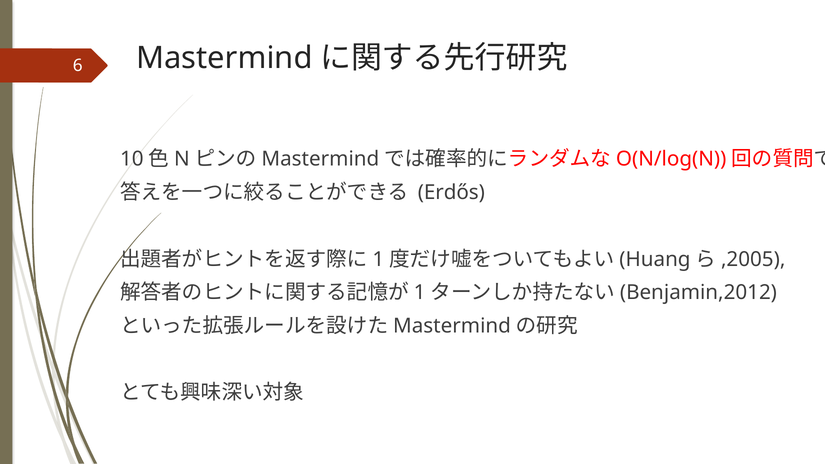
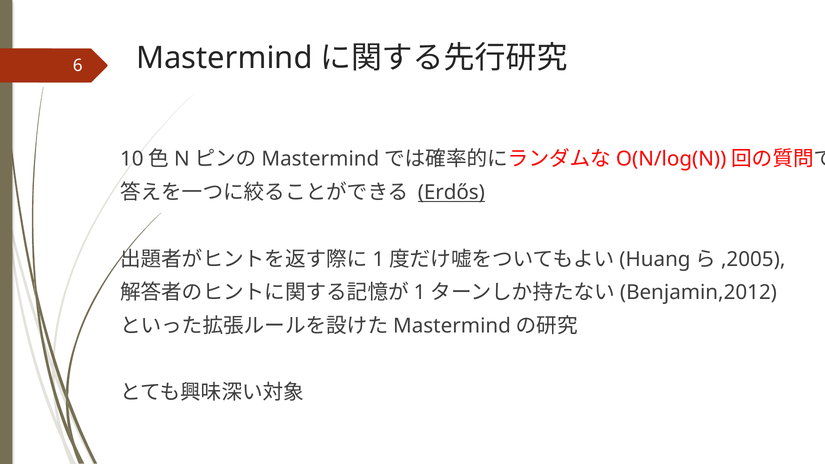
Erdős underline: none -> present (451, 193)
